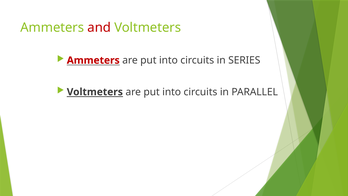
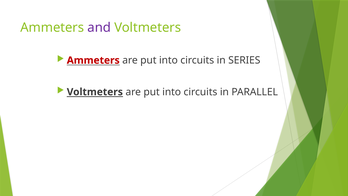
and colour: red -> purple (99, 28)
